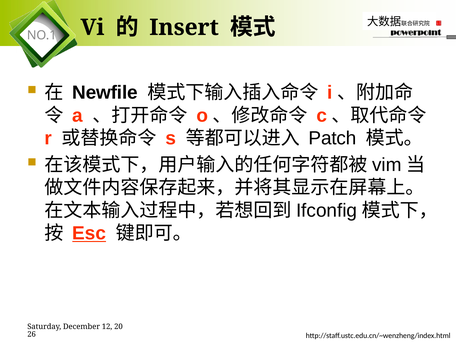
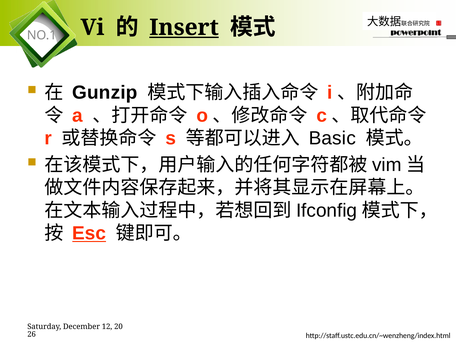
Insert underline: none -> present (184, 27)
Newfile: Newfile -> Gunzip (105, 93)
Patch: Patch -> Basic (332, 138)
